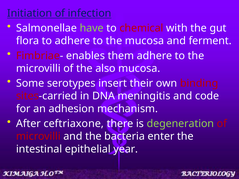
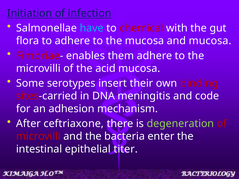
have colour: light green -> light blue (92, 28)
and ferment: ferment -> mucosa (210, 41)
also: also -> acid (105, 69)
year: year -> titer (126, 149)
